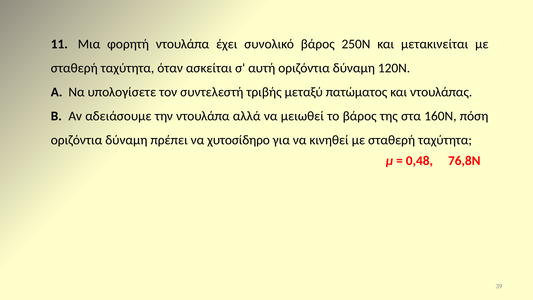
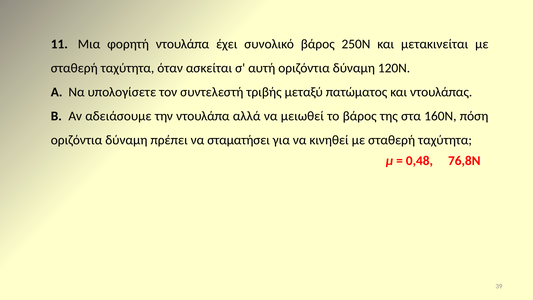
χυτοσίδηρο: χυτοσίδηρο -> σταματήσει (239, 140)
